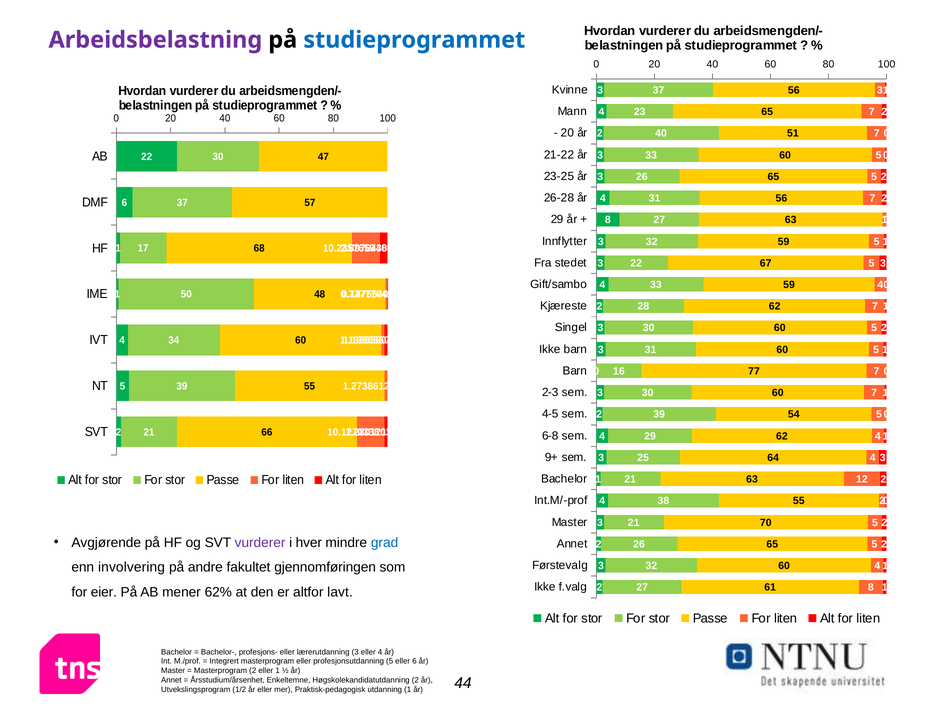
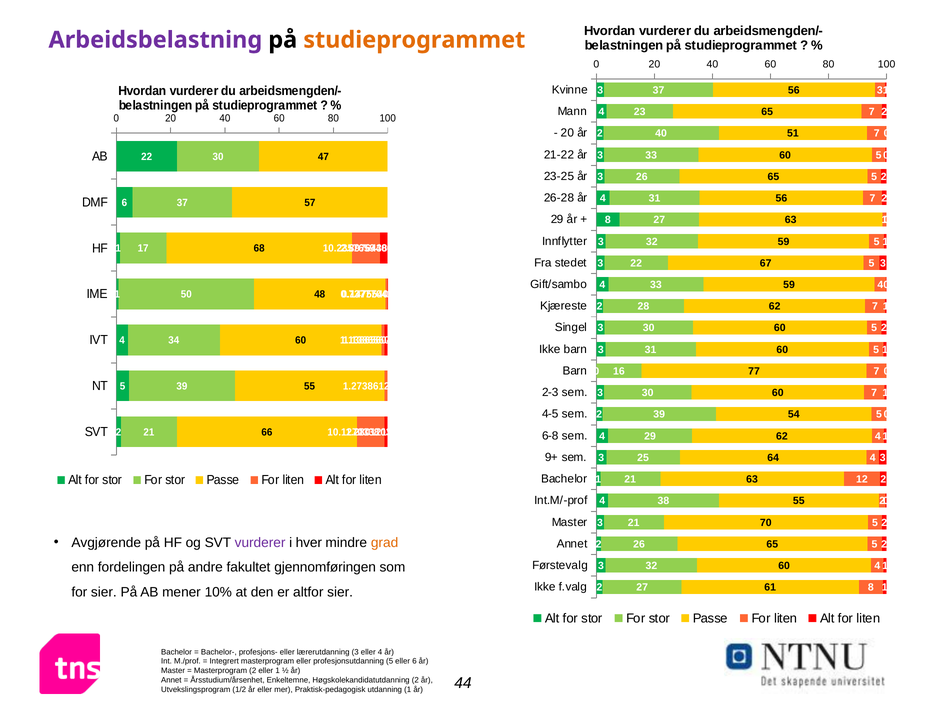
studieprogrammet colour: blue -> orange (414, 40)
grad colour: blue -> orange (385, 542)
involvering: involvering -> fordelingen (132, 567)
for eier: eier -> sier (104, 592)
62%: 62% -> 10% (218, 592)
altfor lavt: lavt -> sier (340, 592)
